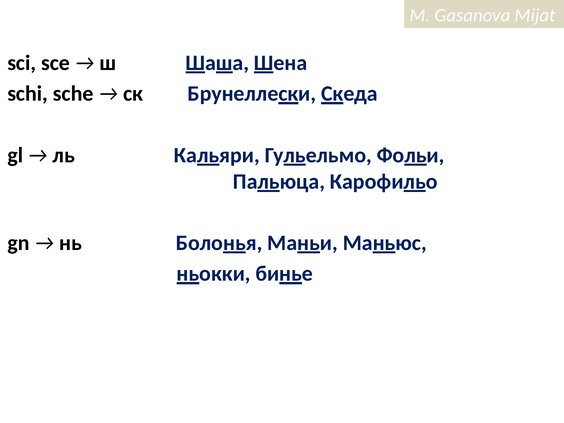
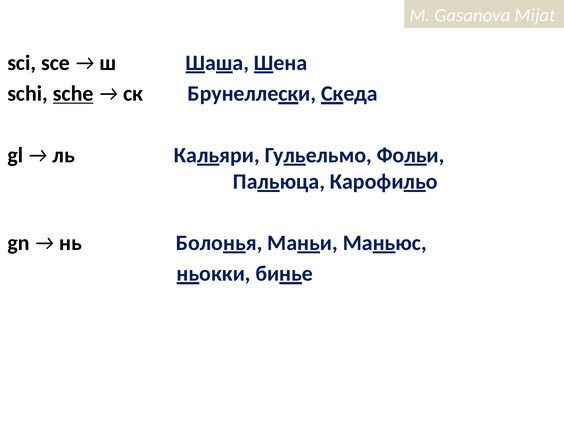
sche underline: none -> present (73, 94)
